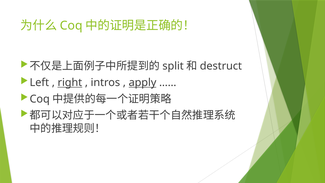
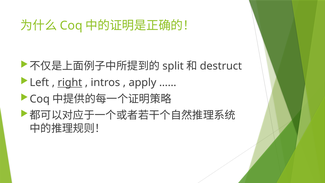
apply underline: present -> none (142, 82)
